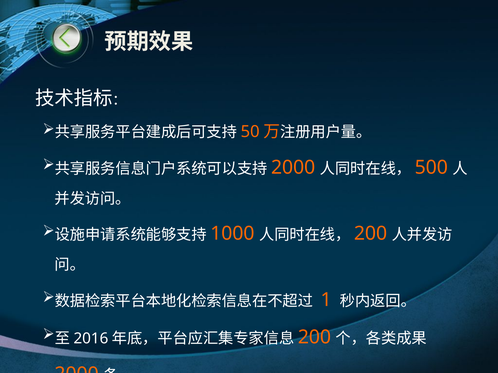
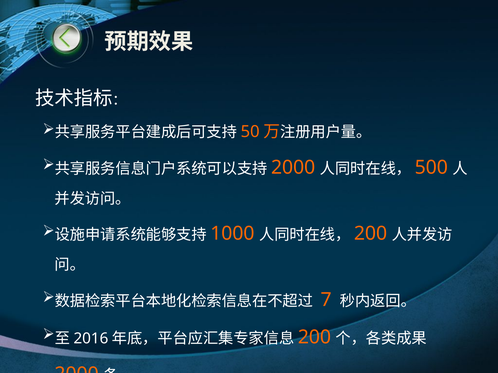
1: 1 -> 7 (326, 300)
